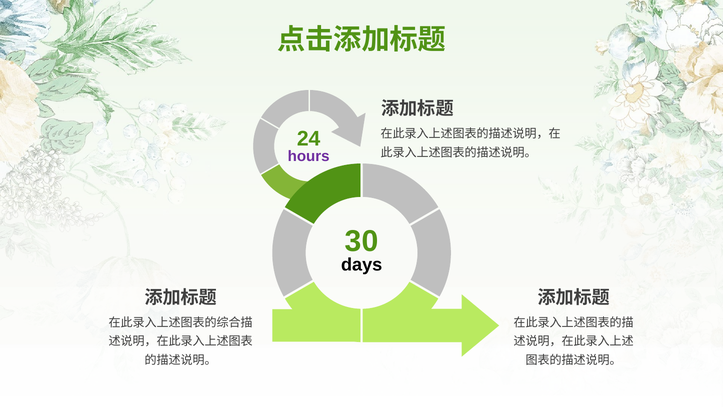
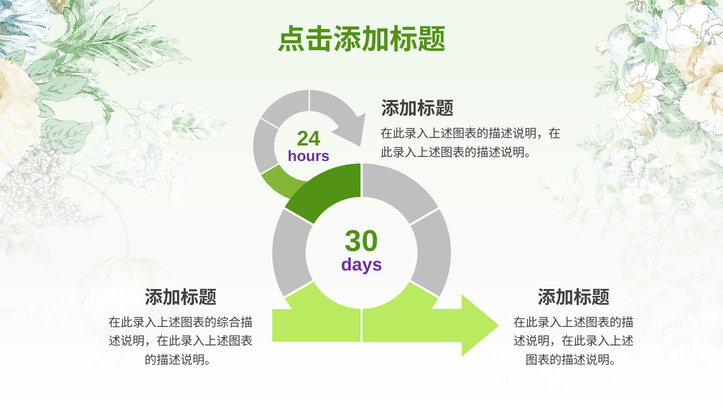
days colour: black -> purple (362, 264)
